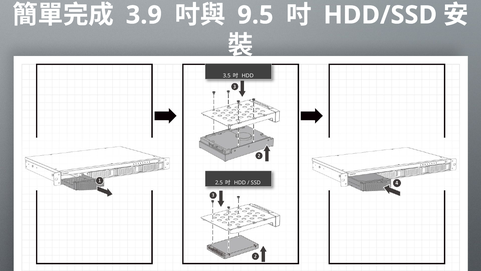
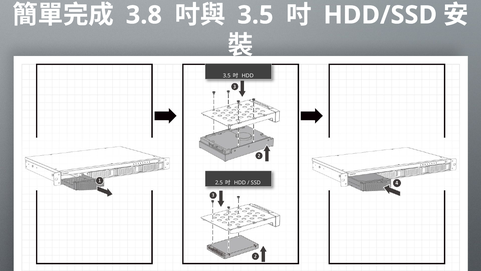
3.9: 3.9 -> 3.8 (144, 15)
9.5: 9.5 -> 3.5 (255, 15)
